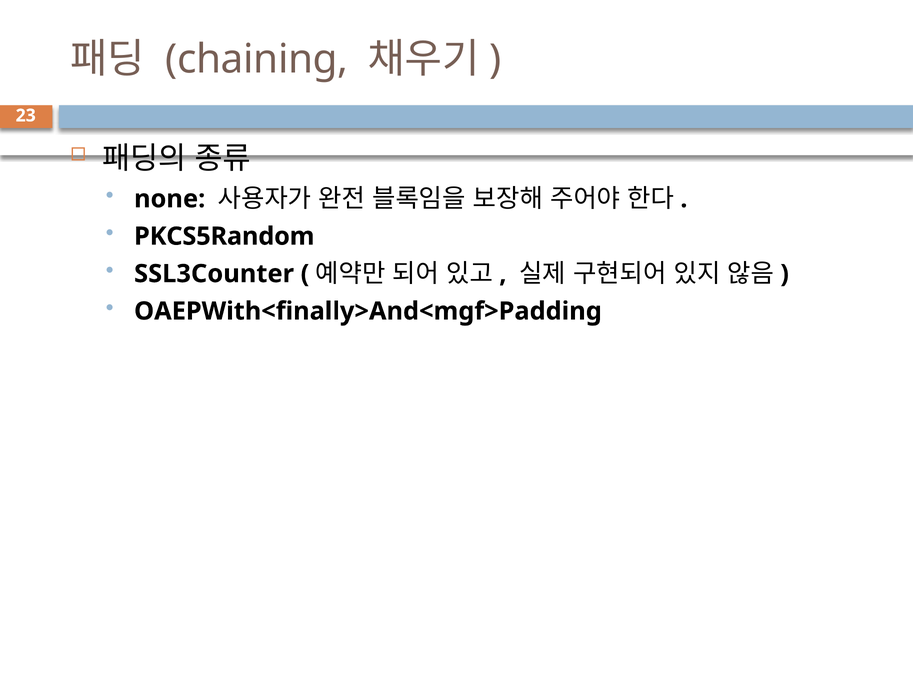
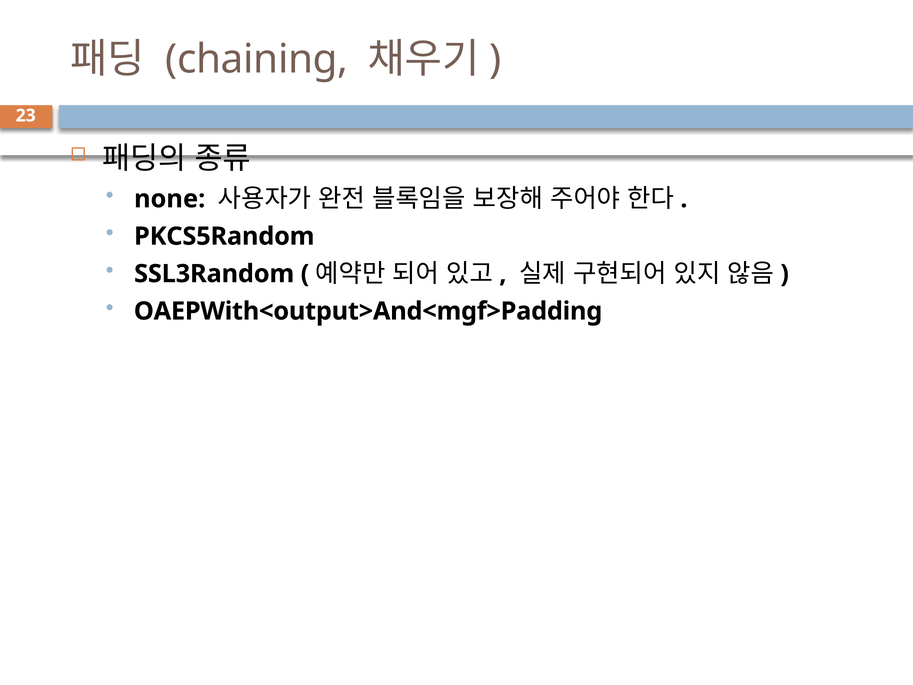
SSL3Counter: SSL3Counter -> SSL3Random (214, 274)
OAEPWith<finally>And<mgf>Padding: OAEPWith<finally>And<mgf>Padding -> OAEPWith<output>And<mgf>Padding (368, 311)
